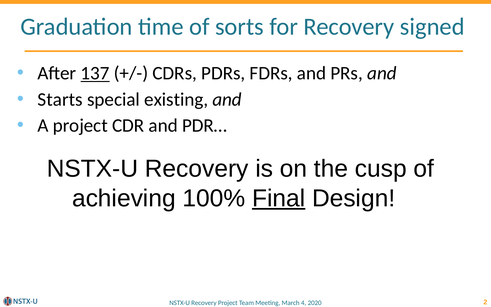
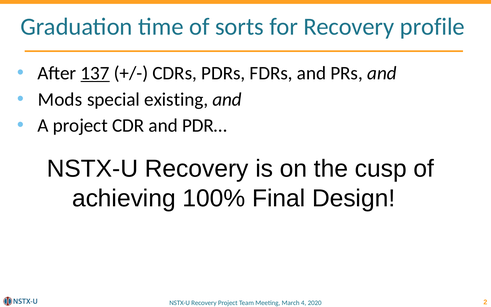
signed: signed -> profile (432, 27)
Starts: Starts -> Mods (60, 99)
Final underline: present -> none (279, 198)
